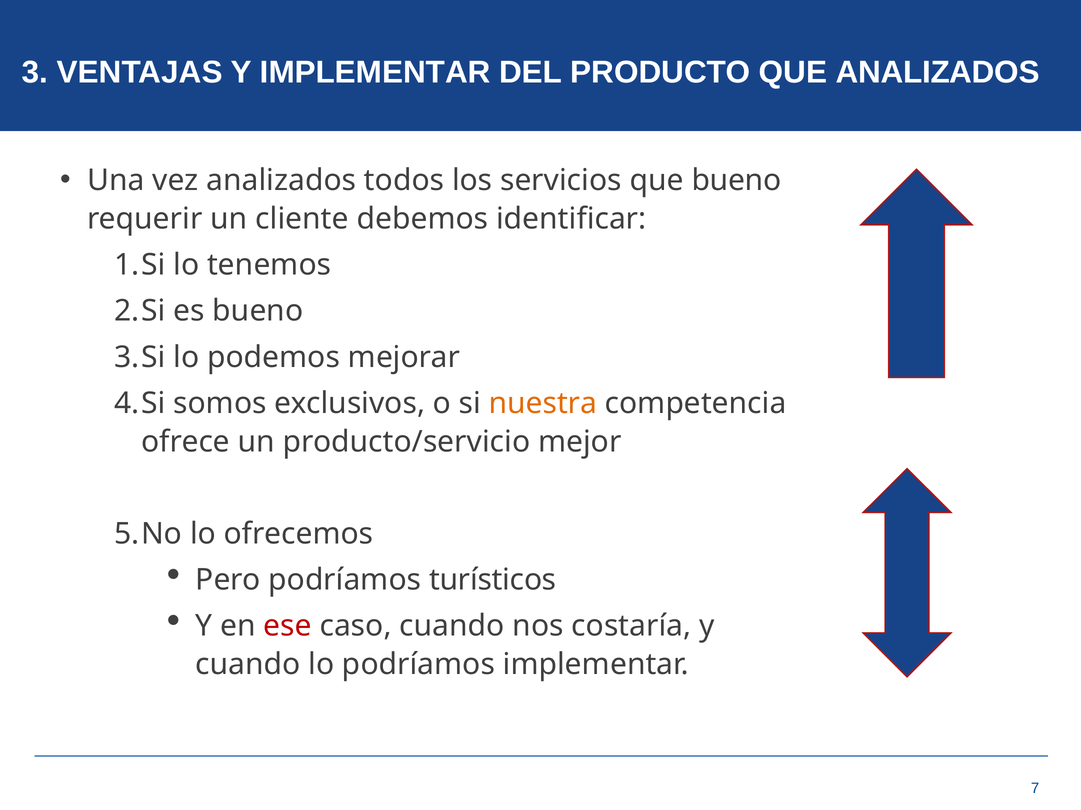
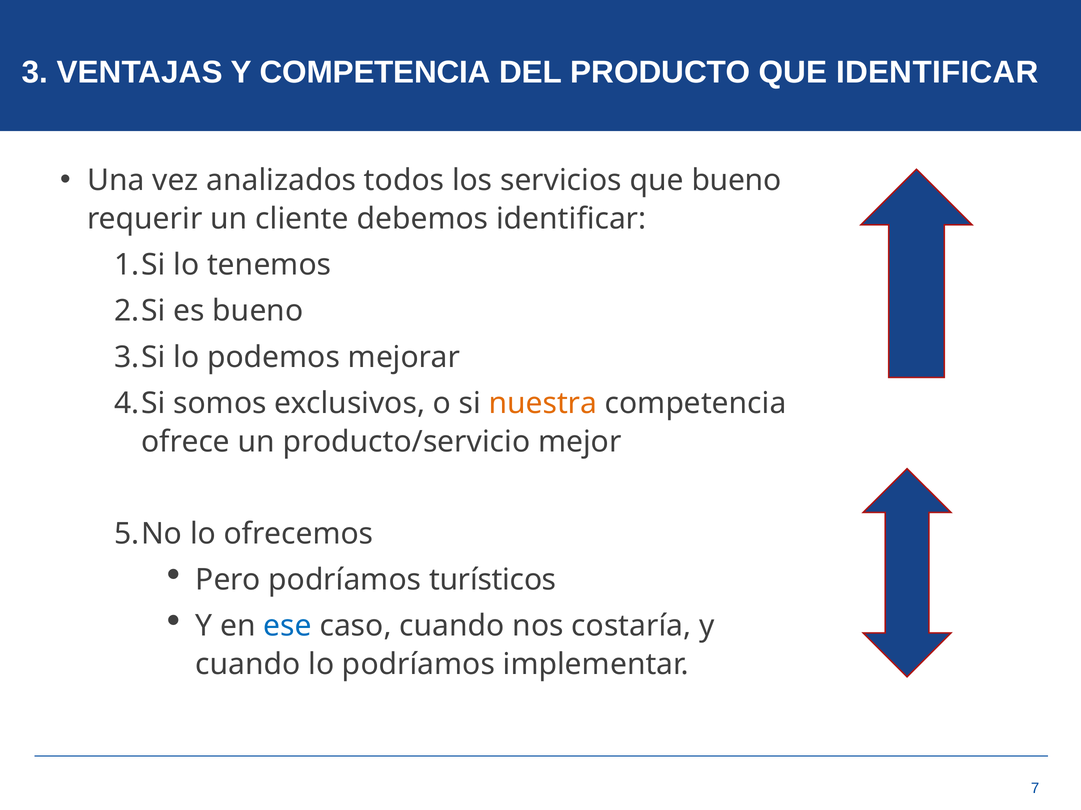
Y IMPLEMENTAR: IMPLEMENTAR -> COMPETENCIA (375, 73)
QUE ANALIZADOS: ANALIZADOS -> IDENTIFICAR (937, 73)
ese colour: red -> blue (288, 627)
